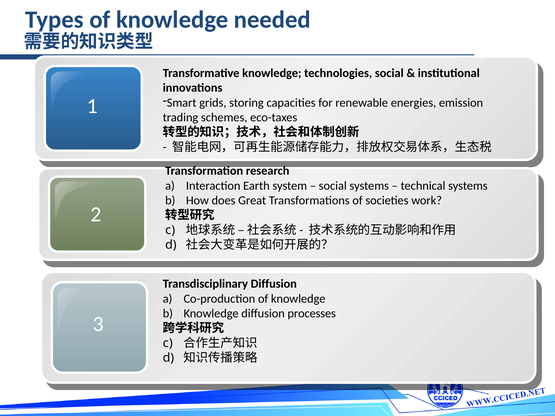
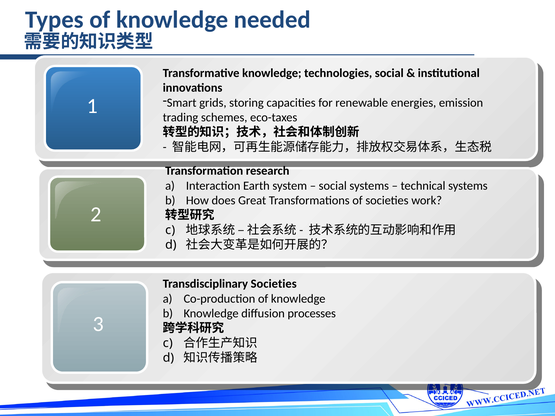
Transdisciplinary Diffusion: Diffusion -> Societies (274, 284)
